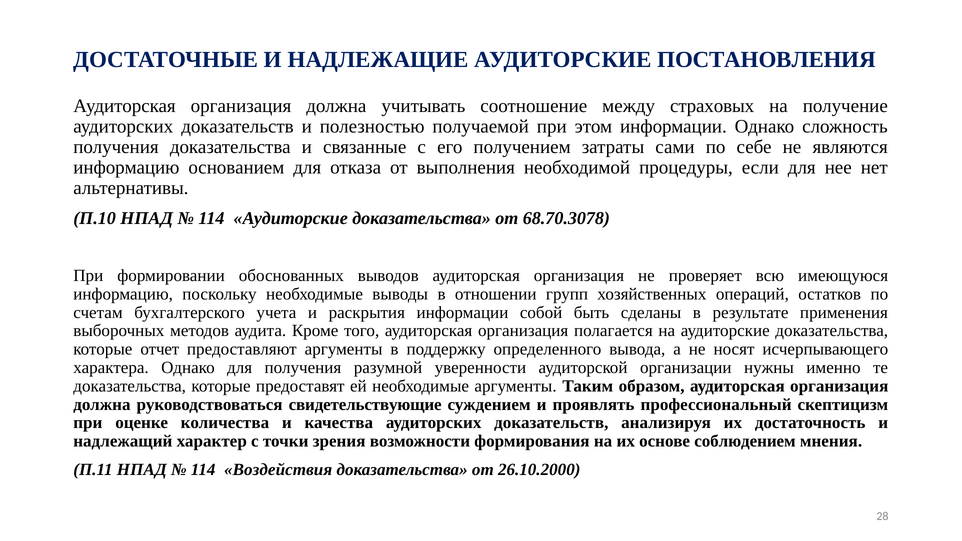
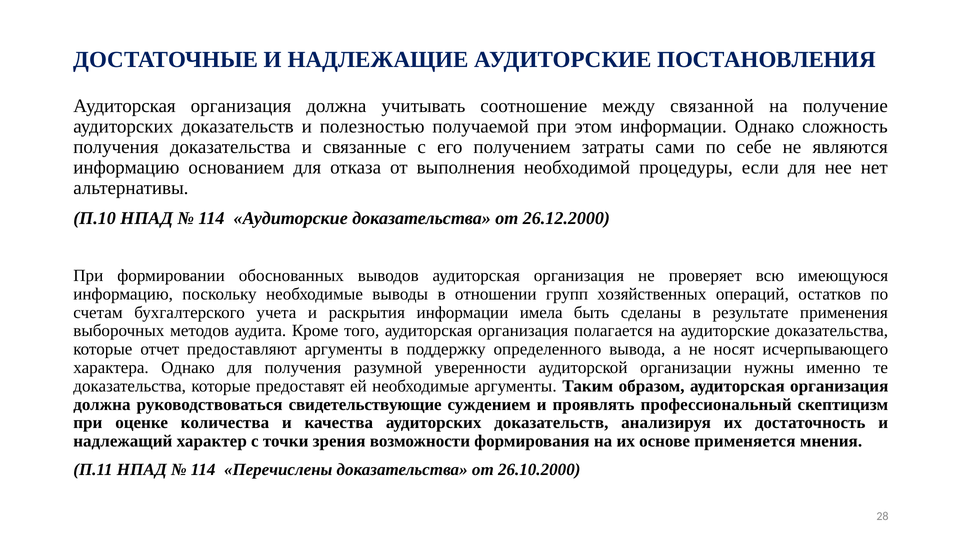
страховых: страховых -> связанной (712, 106)
68.70.3078: 68.70.3078 -> 26.12.2000 (566, 218)
собой: собой -> имела (541, 312)
соблюдением: соблюдением -> применяется (745, 441)
Воздействия: Воздействия -> Перечислены (278, 470)
